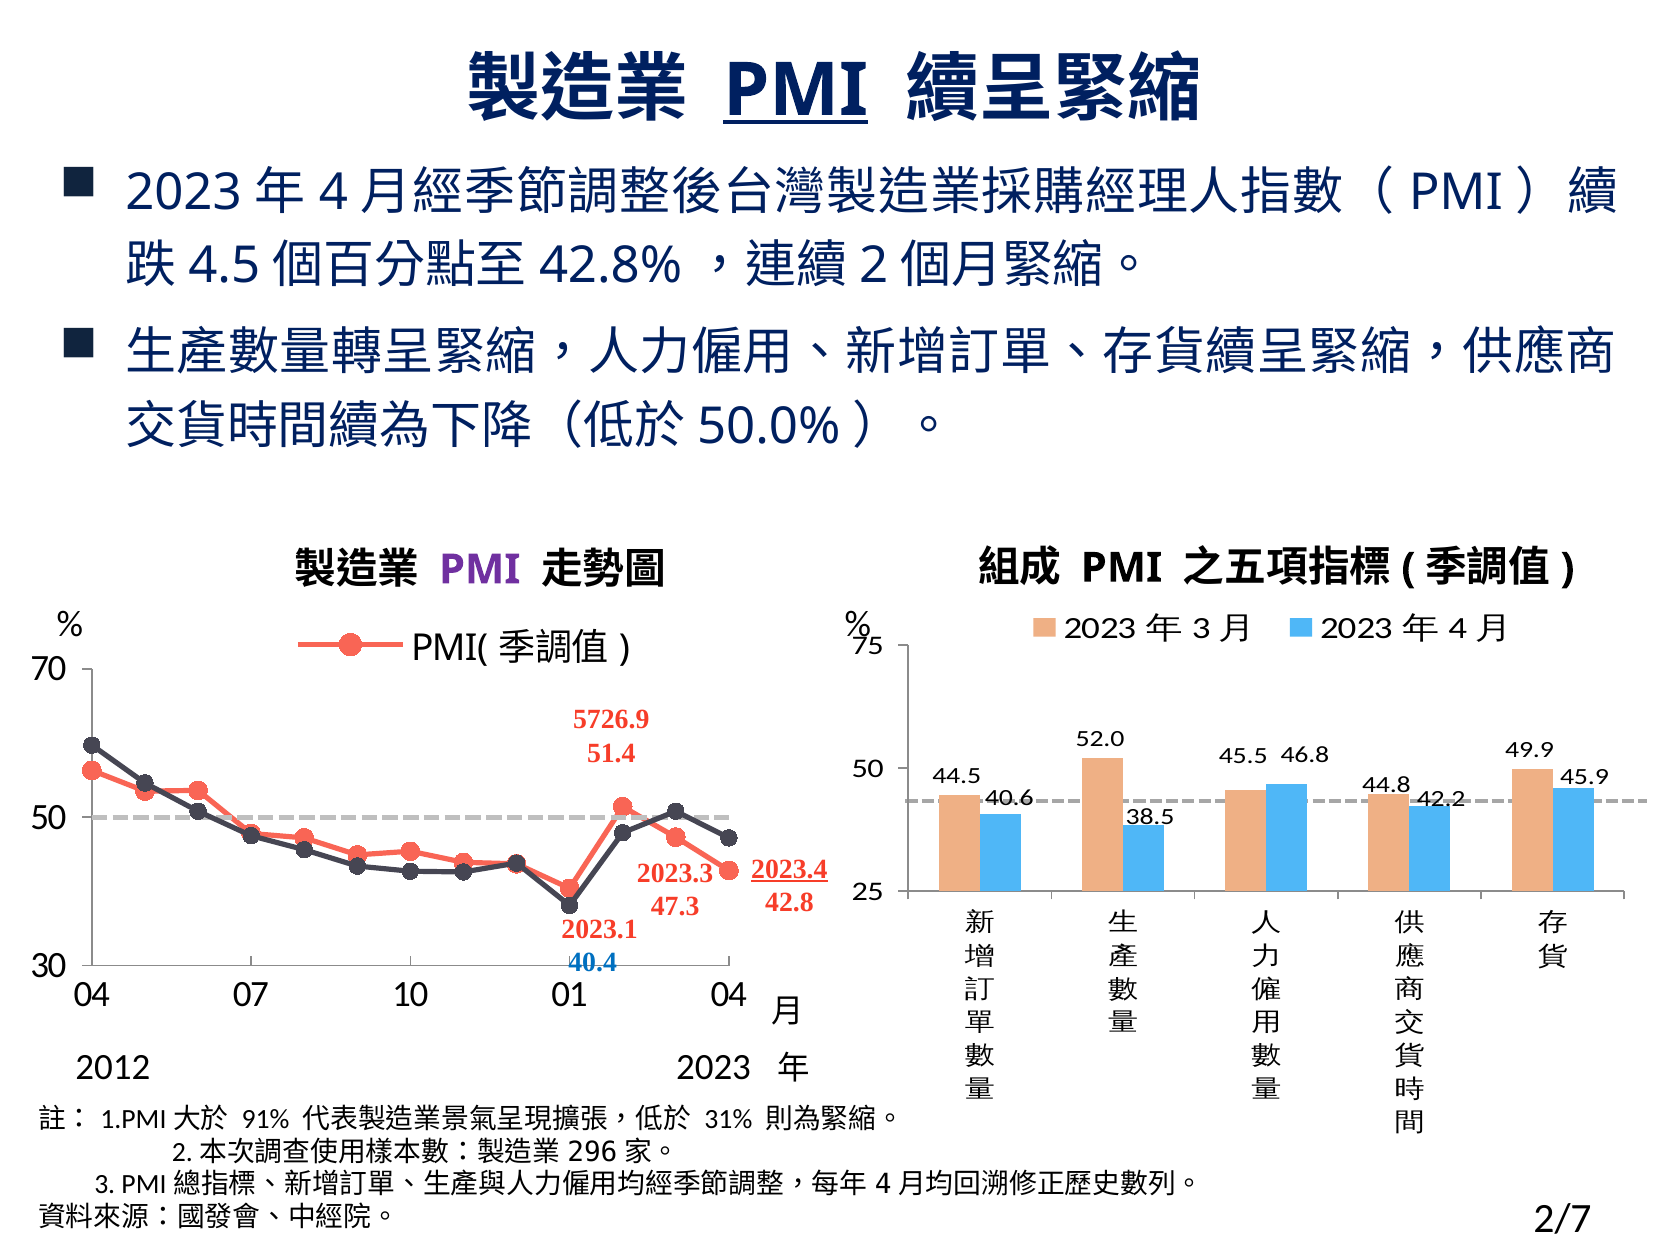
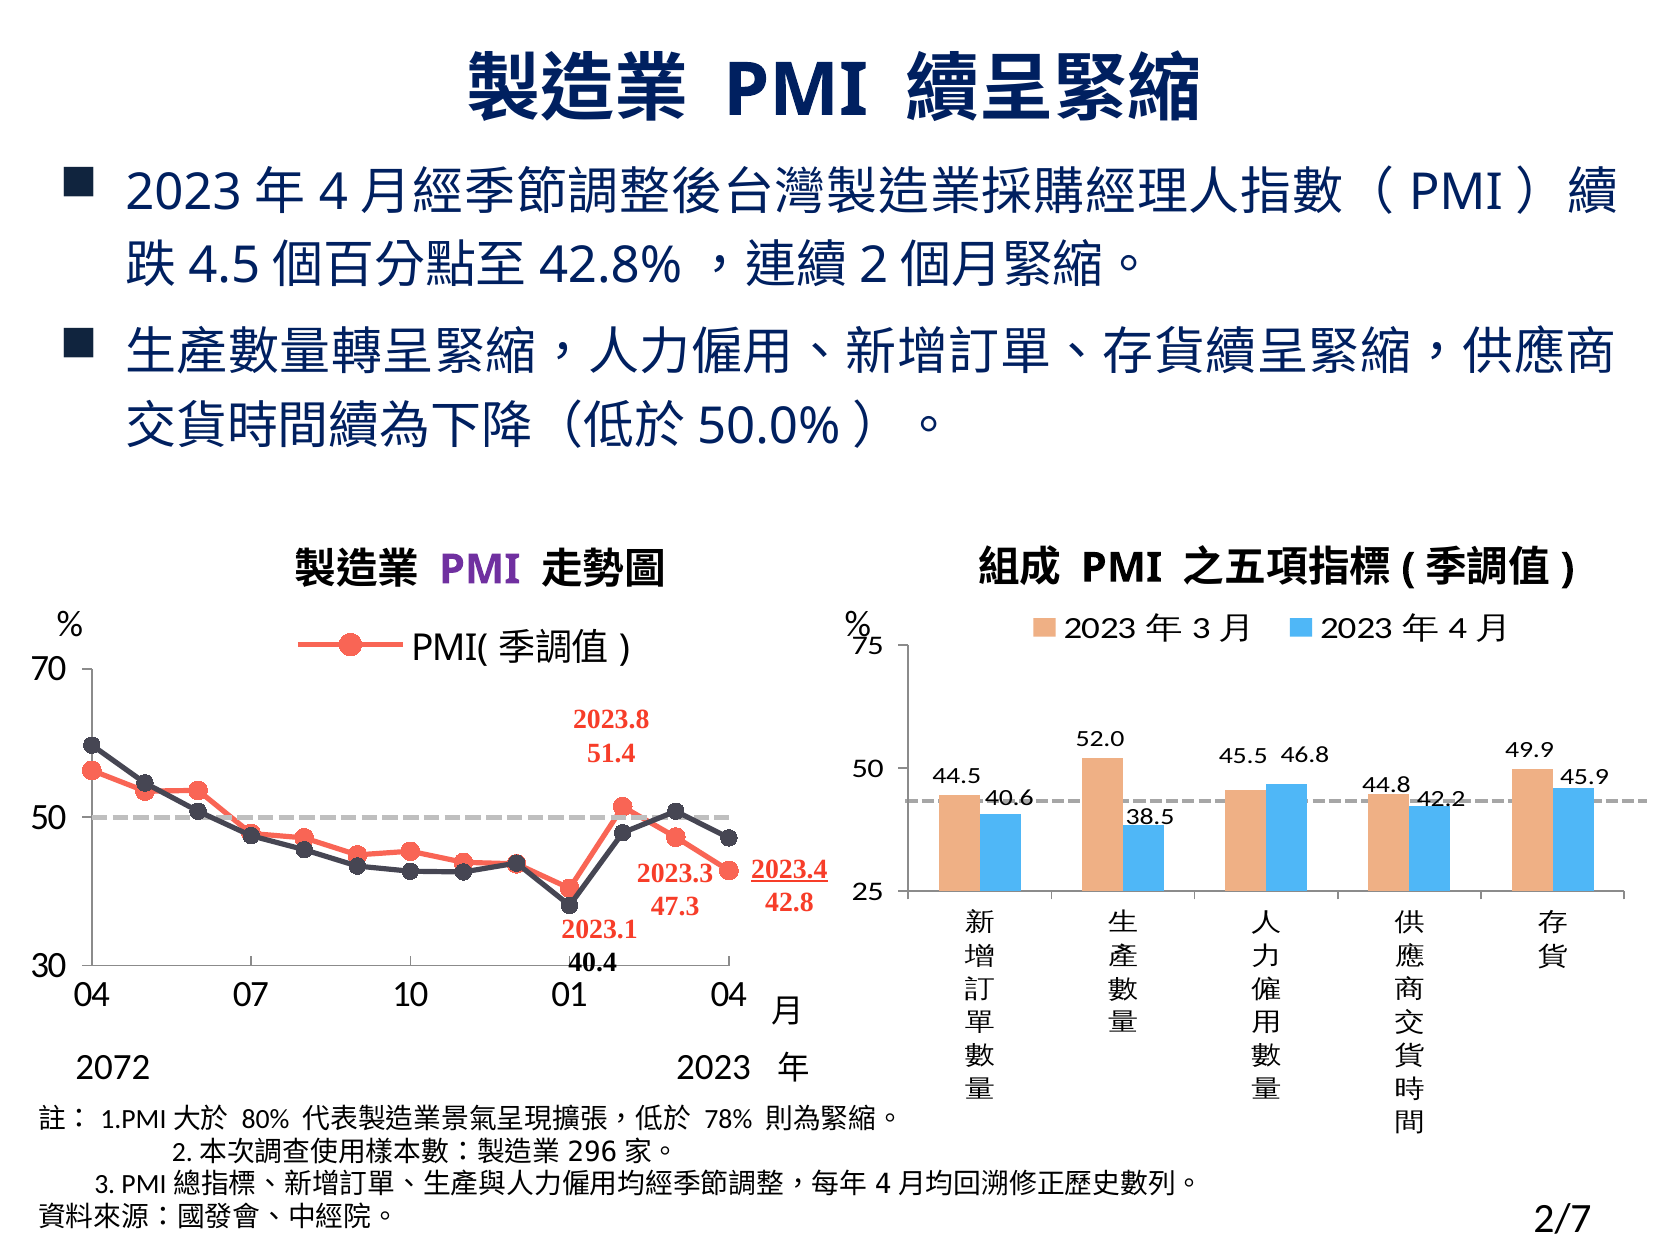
PMI underline: present -> none (796, 90)
5726.9: 5726.9 -> 2023.8 (611, 720)
40.4 colour: blue -> black (593, 963)
2012: 2012 -> 2072 (113, 1067)
91%: 91% -> 80% (266, 1120)
31%: 31% -> 78% (728, 1120)
